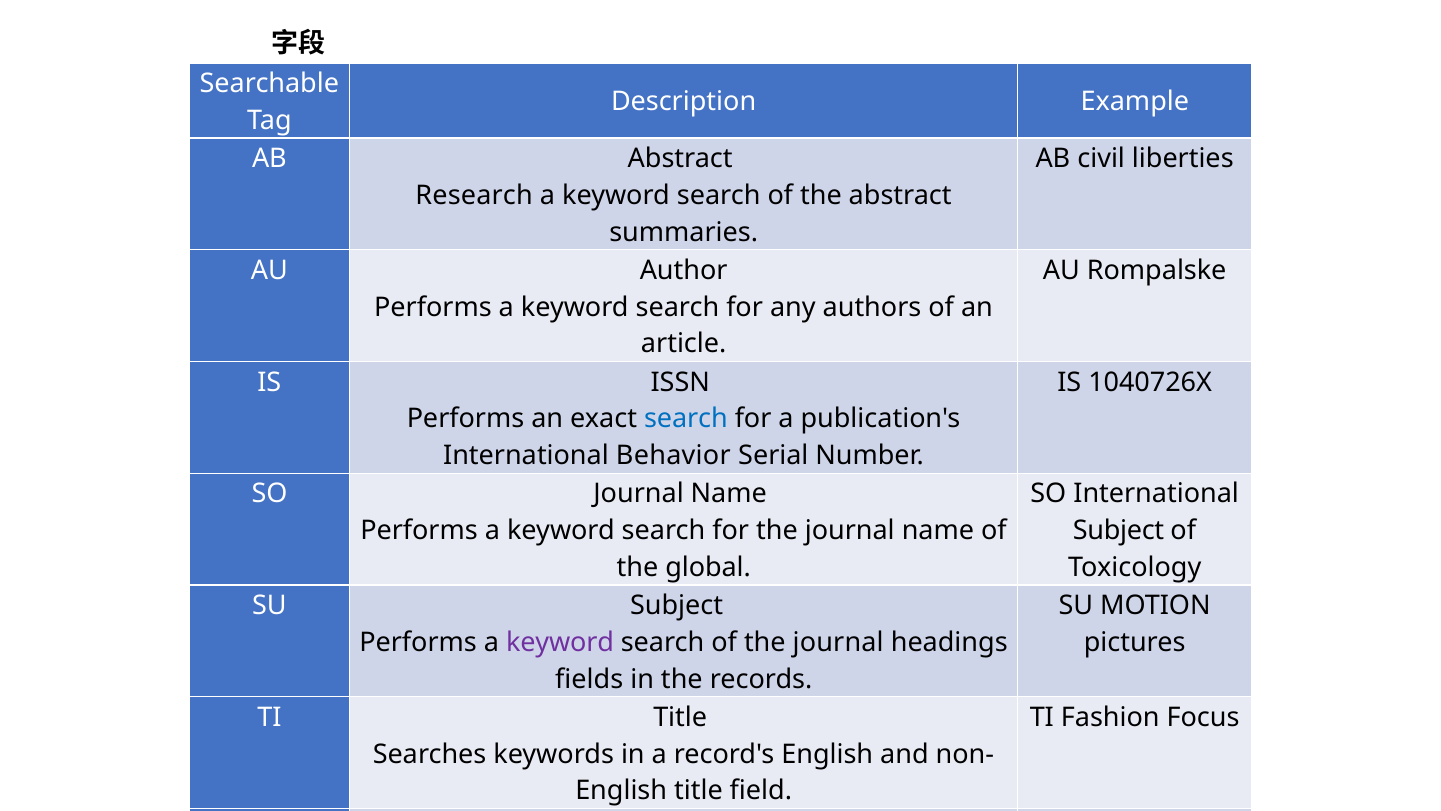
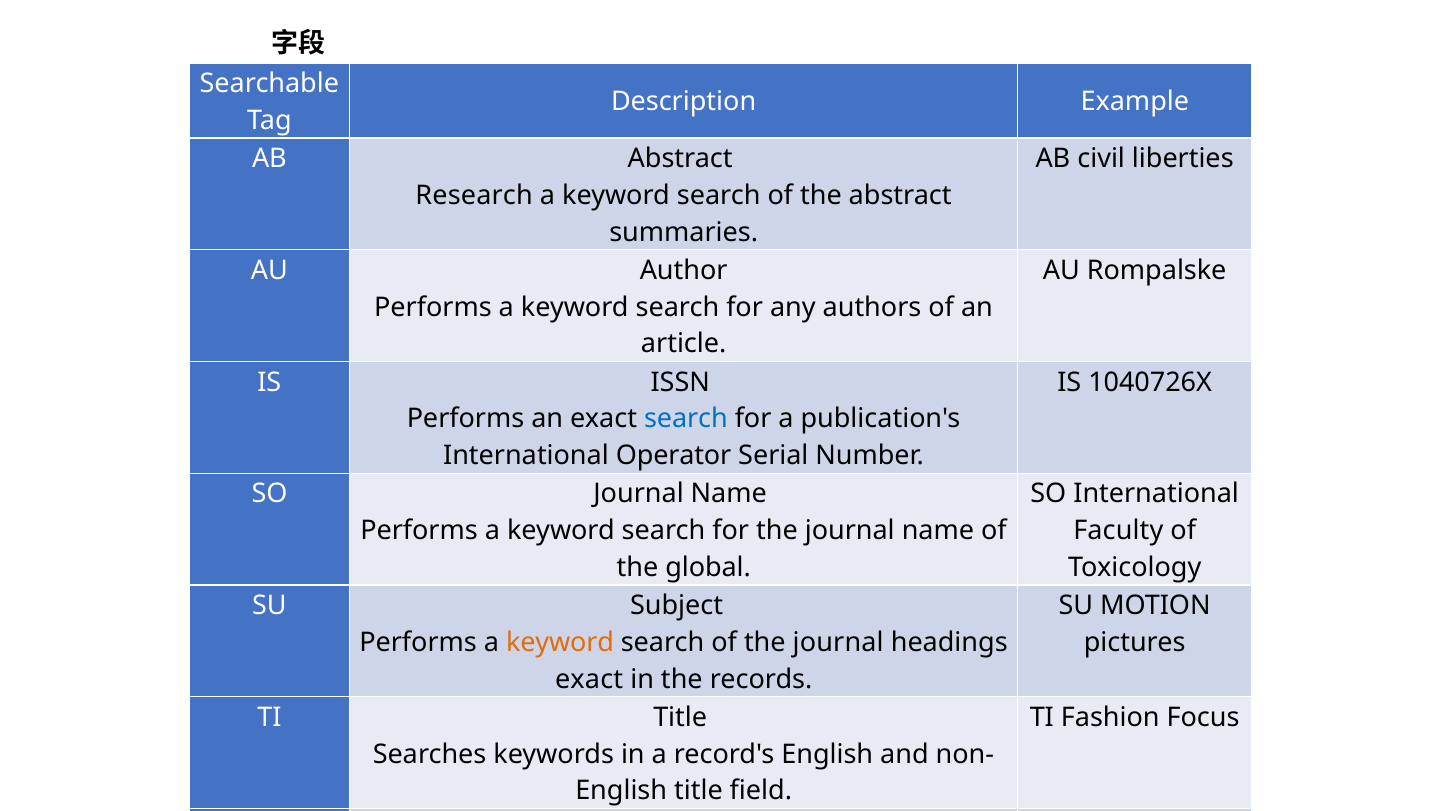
Behavior: Behavior -> Operator (674, 455)
Subject: Subject -> Faculty (1118, 530)
keyword colour: purple -> orange (560, 642)
fields: fields -> exact (589, 679)
